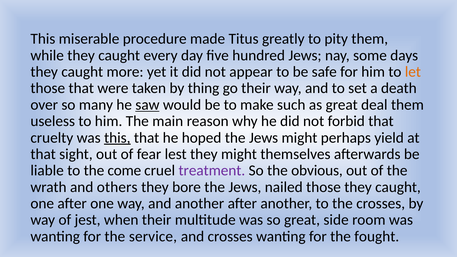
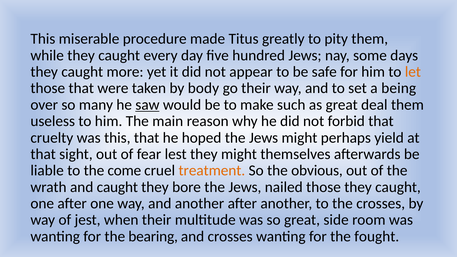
thing: thing -> body (203, 88)
death: death -> being (399, 88)
this underline: present -> none (117, 138)
treatment colour: purple -> orange (212, 171)
and others: others -> caught (117, 187)
service: service -> bearing (153, 236)
